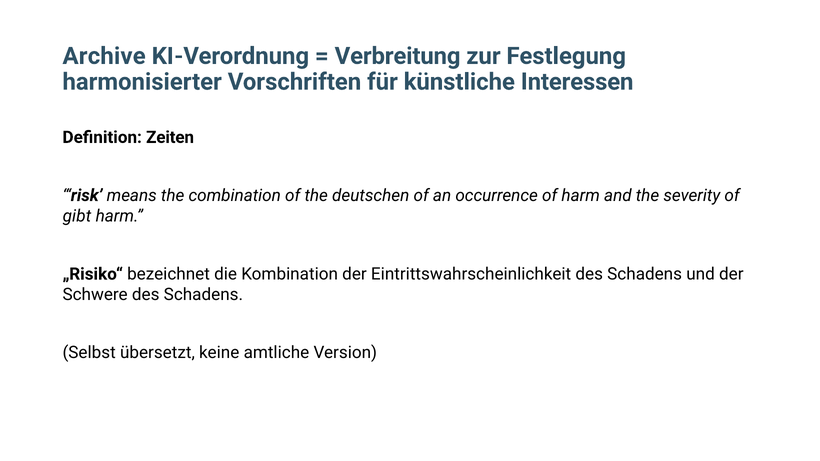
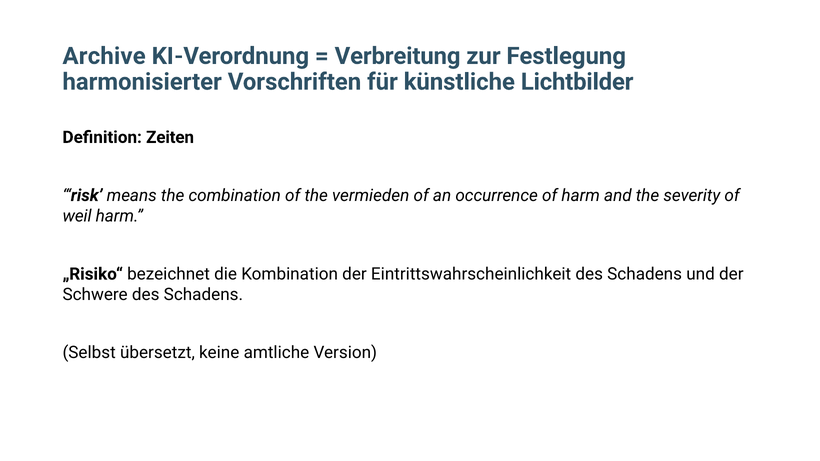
Interessen: Interessen -> Lichtbilder (577, 82)
deutschen: deutschen -> vermieden (371, 195)
gibt: gibt -> weil (77, 216)
